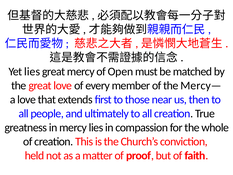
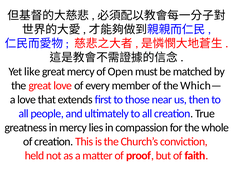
Yet lies: lies -> like (32, 72)
Mercy—: Mercy— -> Which— (201, 86)
